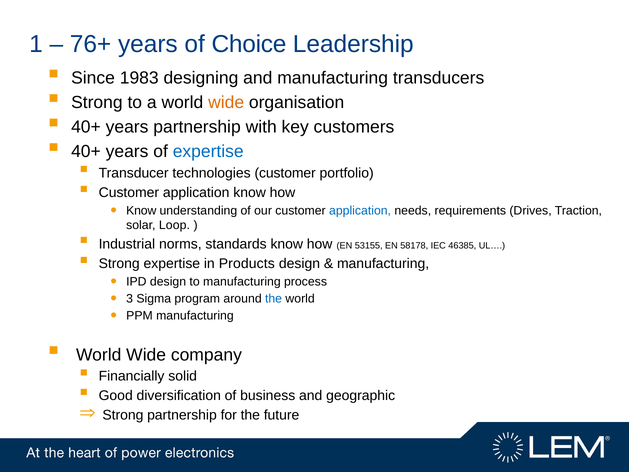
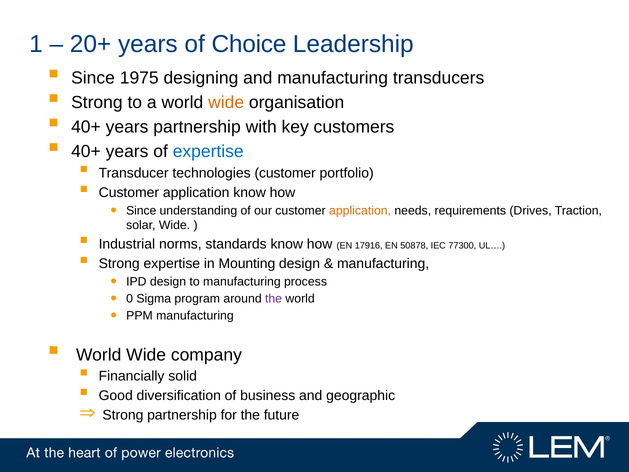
76+: 76+ -> 20+ (91, 44)
1983: 1983 -> 1975 (139, 78)
Know: Know -> Since (141, 211)
application colour: blue -> orange (360, 211)
solar Loop: Loop -> Wide (175, 225)
53155: 53155 -> 17916 (369, 245)
58178: 58178 -> 50878 (414, 245)
46385: 46385 -> 77300 (462, 245)
Products: Products -> Mounting (247, 263)
3: 3 -> 0 (130, 299)
the colour: blue -> purple (274, 299)
